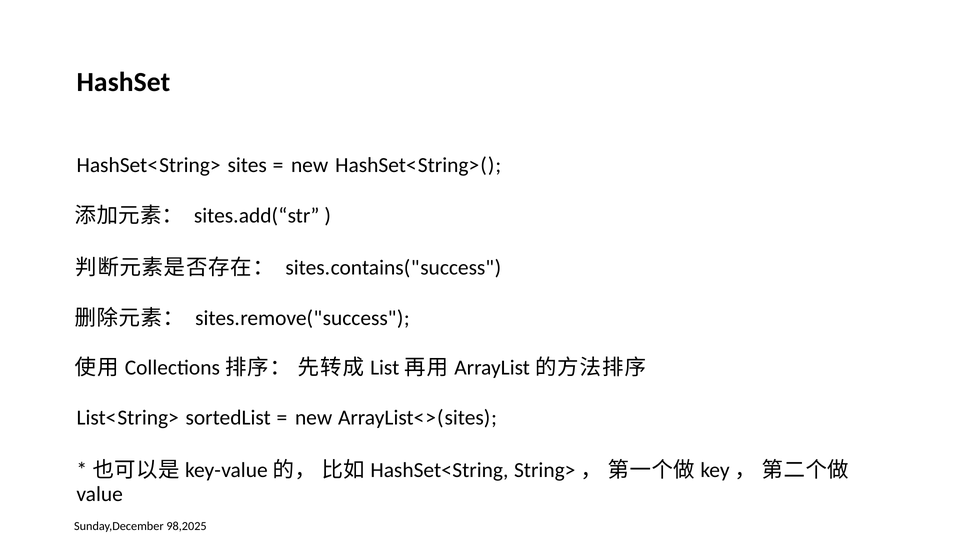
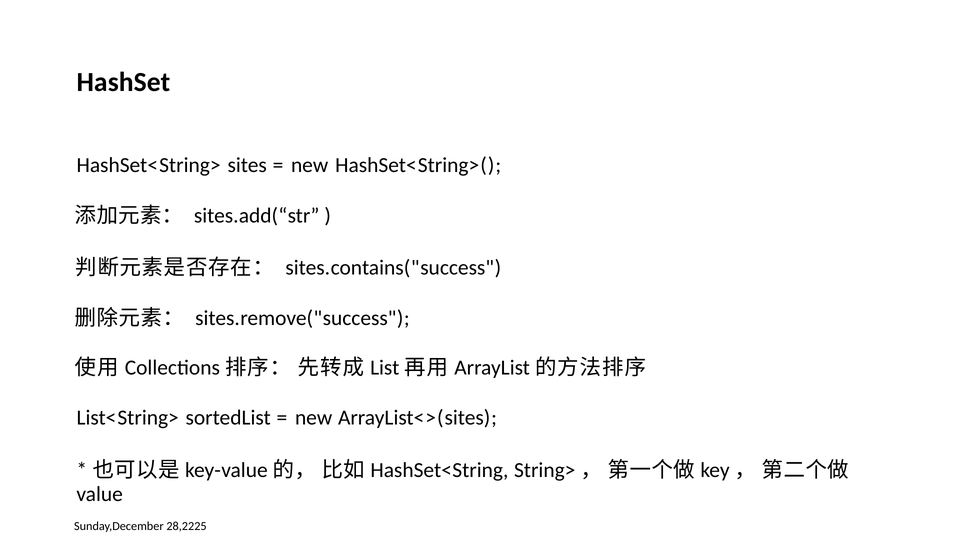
98,2025: 98,2025 -> 28,2225 (187, 527)
